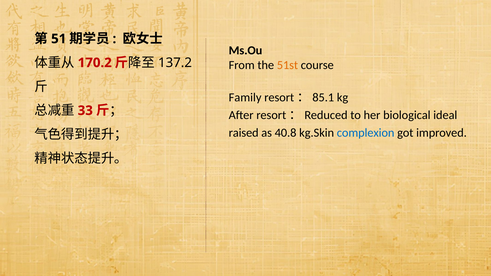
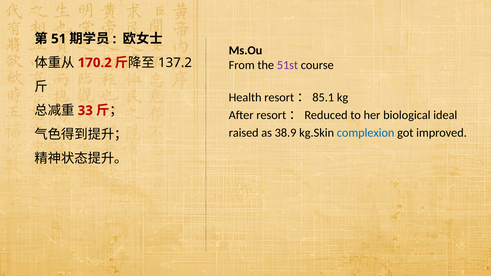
51st colour: orange -> purple (287, 65)
Family: Family -> Health (245, 98)
40.8: 40.8 -> 38.9 (286, 133)
